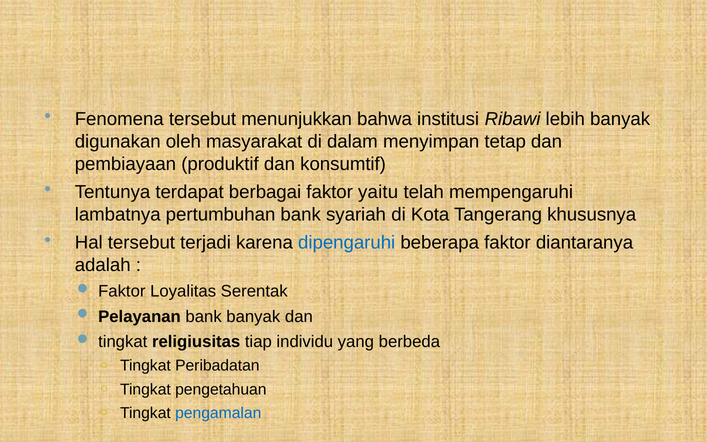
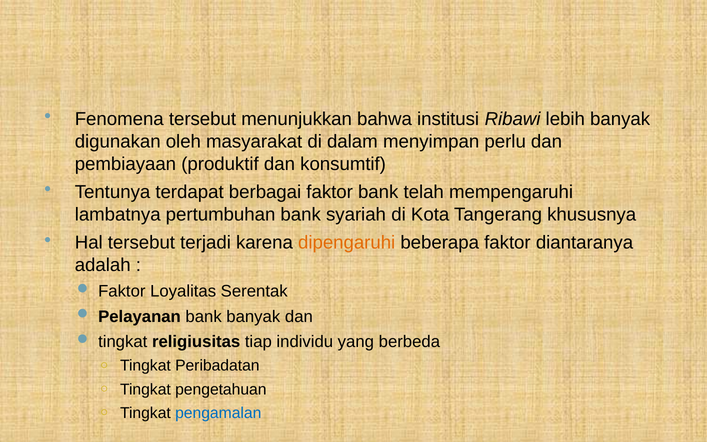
tetap: tetap -> perlu (505, 141)
faktor yaitu: yaitu -> bank (378, 192)
dipengaruhi colour: blue -> orange (347, 243)
